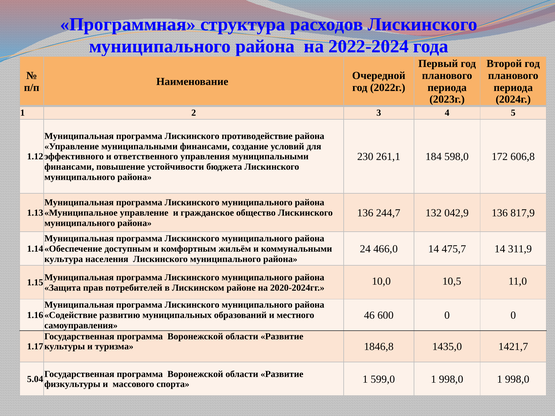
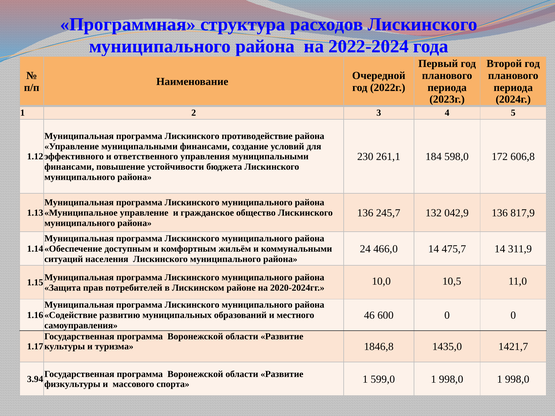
244,7: 244,7 -> 245,7 (388, 213)
культура: культура -> ситуаций (64, 259)
5.04: 5.04 -> 3.94 (35, 379)
